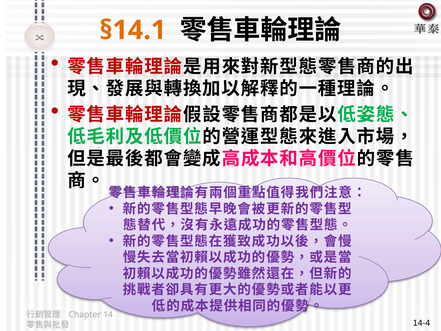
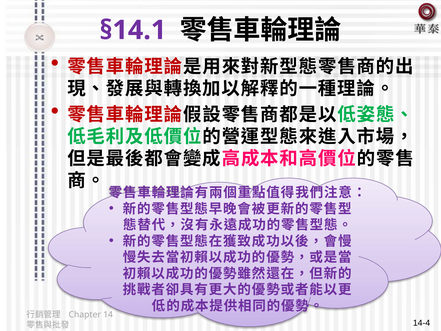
§14.1 colour: orange -> purple (133, 30)
